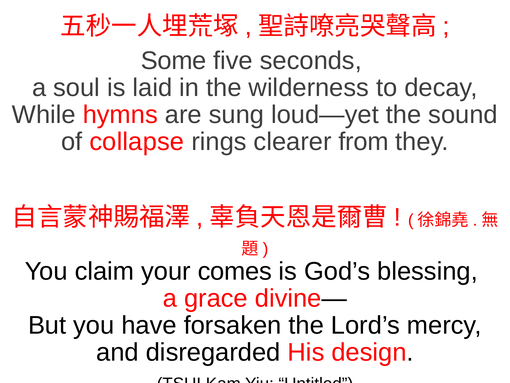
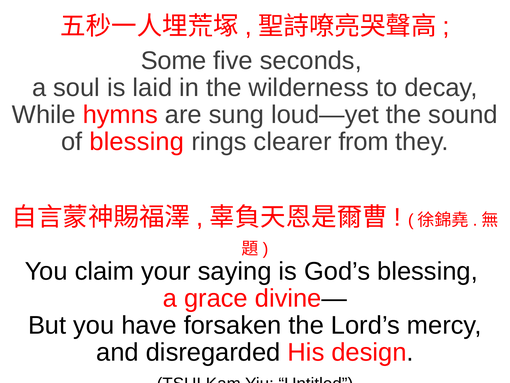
of collapse: collapse -> blessing (137, 141)
comes: comes -> saying (235, 271)
